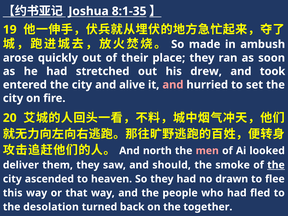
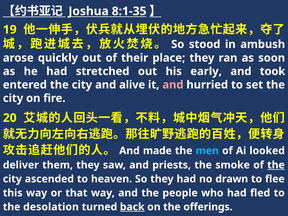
made: made -> stood (205, 44)
drew: drew -> early (206, 71)
north: north -> made (157, 151)
men colour: pink -> light blue (207, 151)
should: should -> priests (172, 165)
back underline: none -> present (132, 207)
together: together -> offerings (208, 207)
